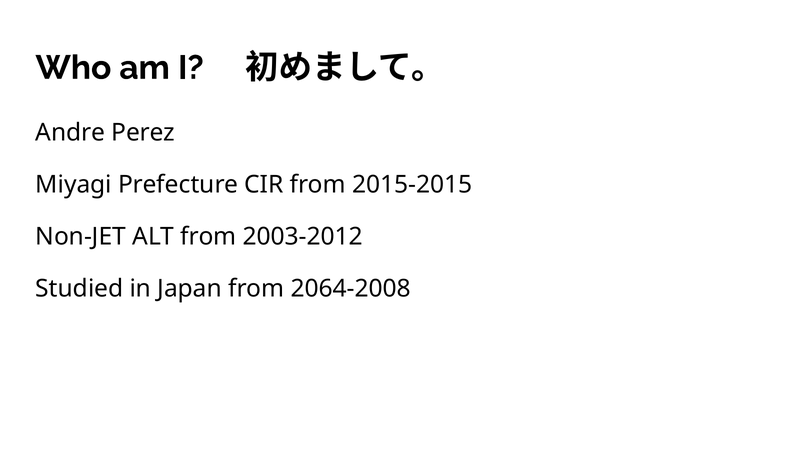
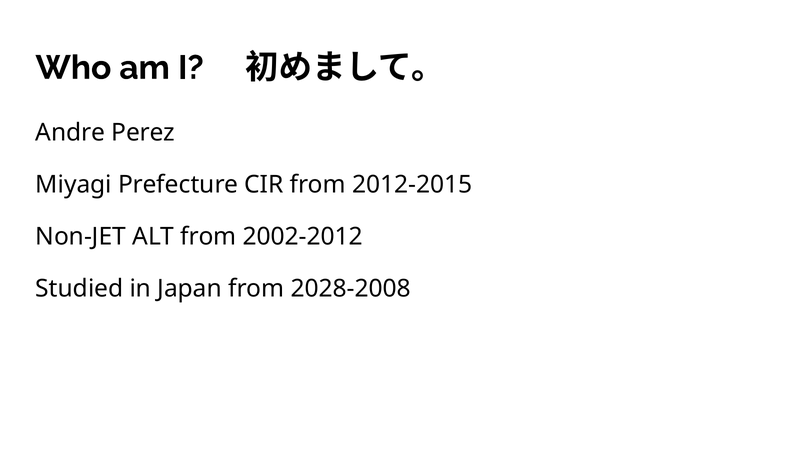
2015-2015: 2015-2015 -> 2012-2015 (412, 185)
2003-2012: 2003-2012 -> 2002-2012 (303, 237)
2064-2008: 2064-2008 -> 2028-2008 (351, 289)
